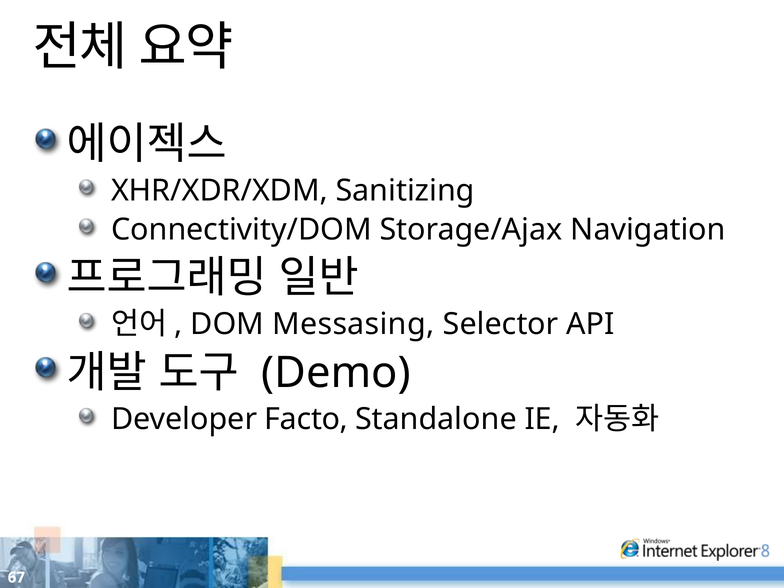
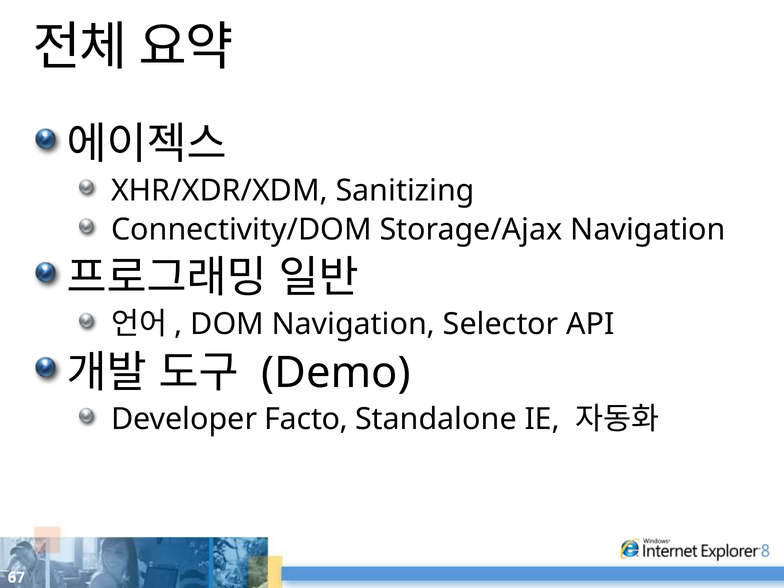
DOM Messasing: Messasing -> Navigation (353, 324)
